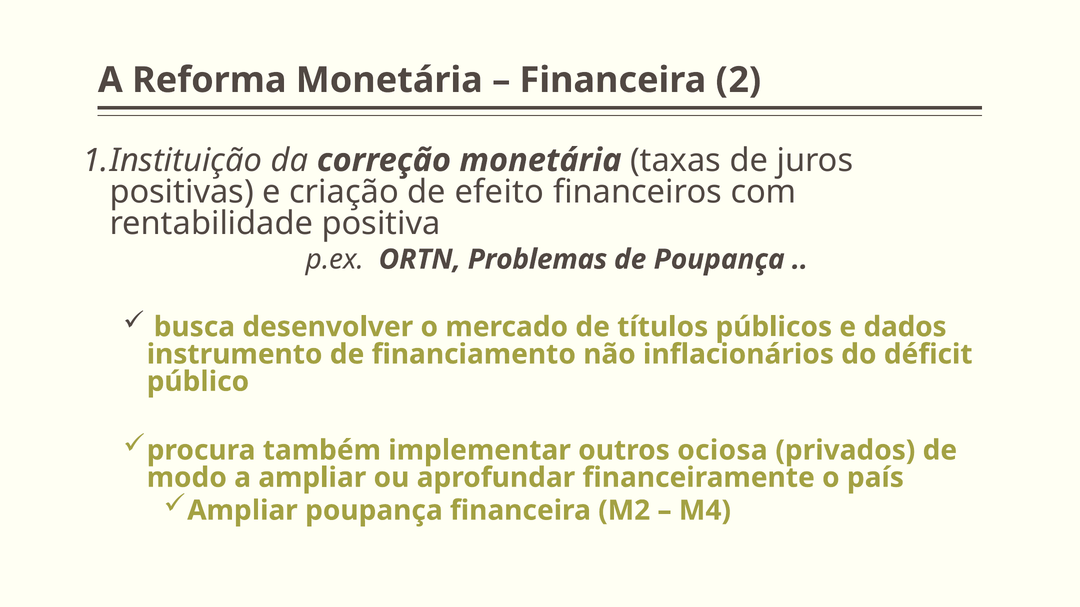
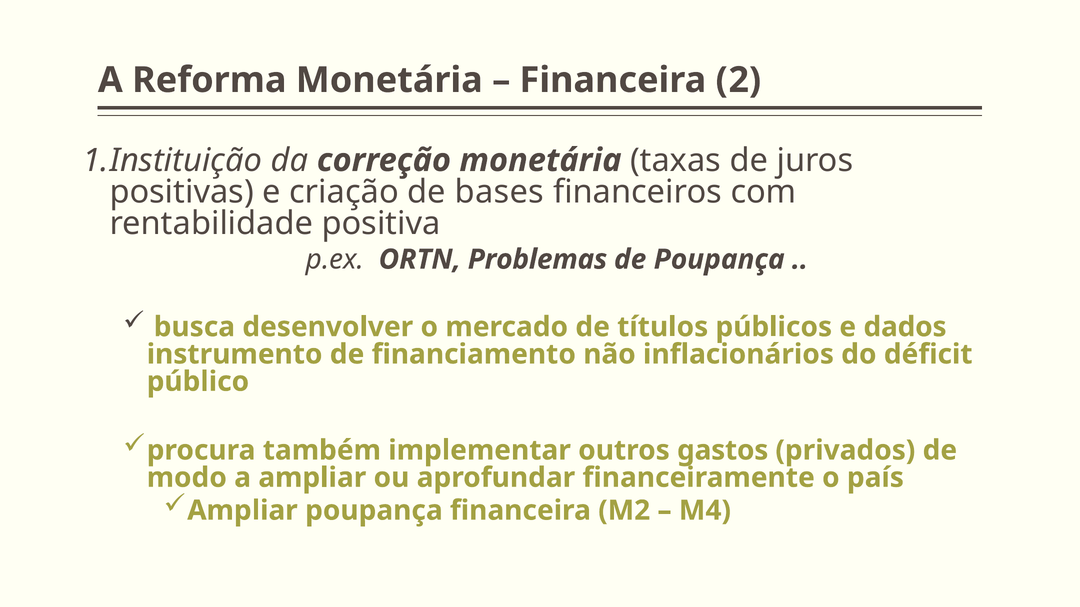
efeito: efeito -> bases (499, 192)
ociosa: ociosa -> gastos (723, 451)
